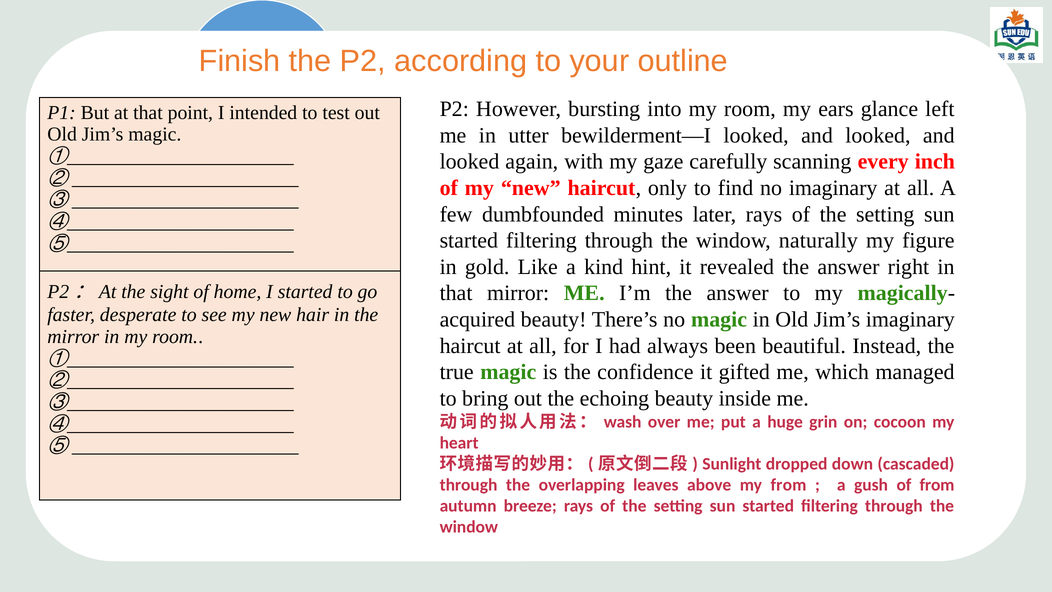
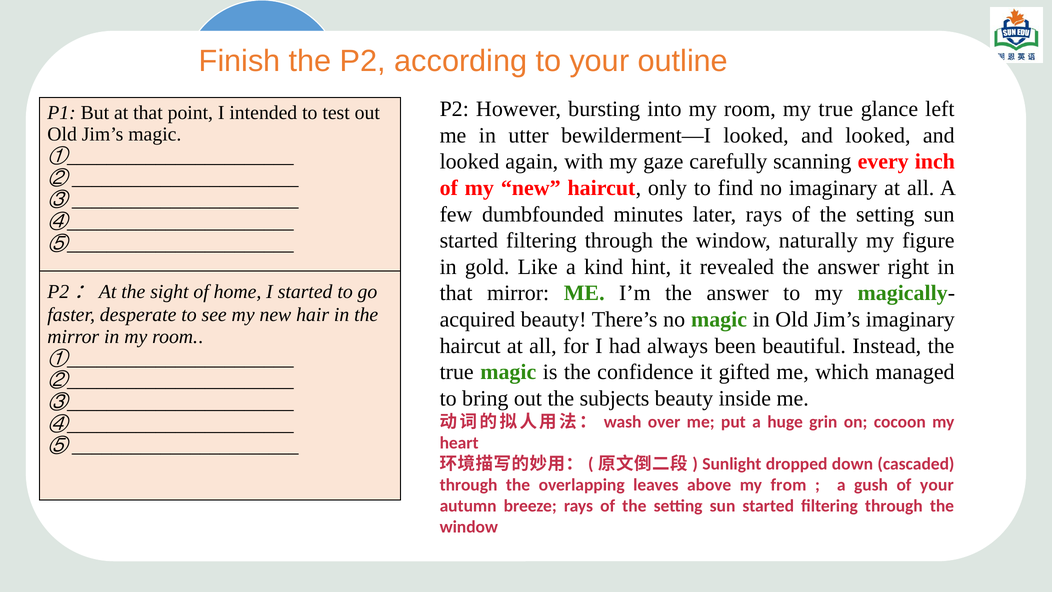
my ears: ears -> true (836, 109)
echoing: echoing -> subjects (615, 398)
of from: from -> your (937, 485)
